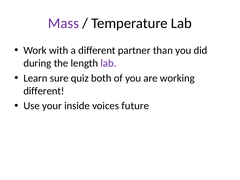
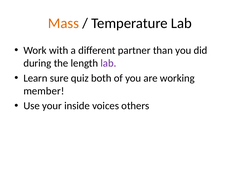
Mass colour: purple -> orange (63, 23)
different: different -> member (44, 91)
future: future -> others (135, 106)
